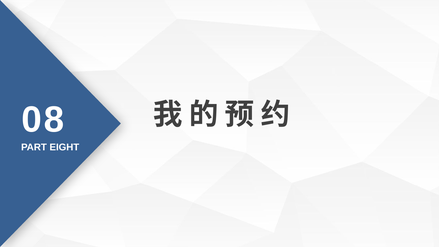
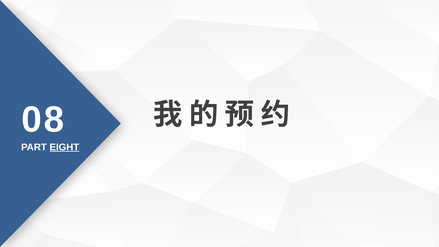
EIGHT underline: none -> present (64, 147)
